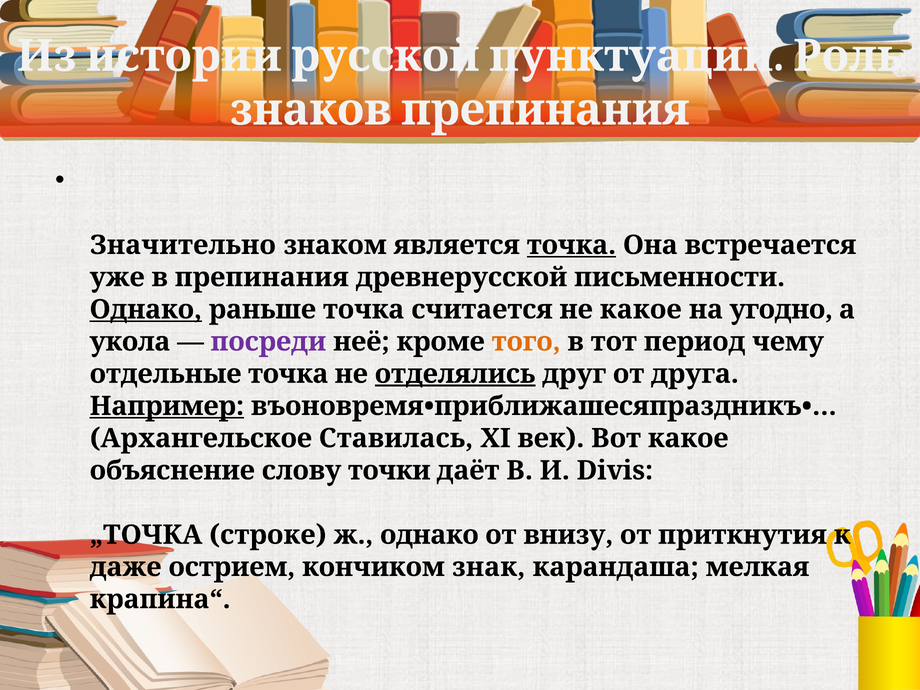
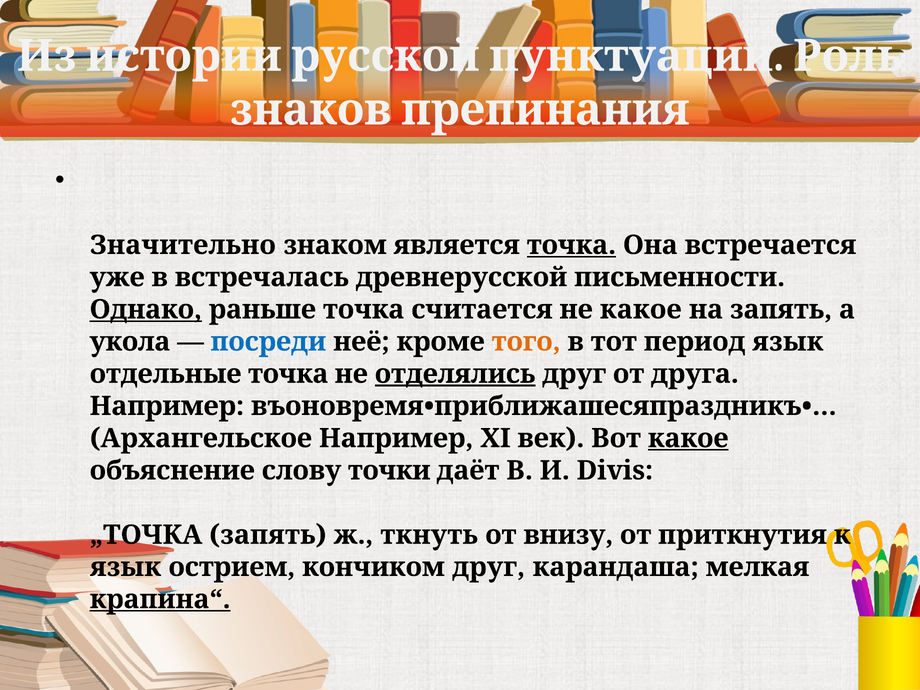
препинания: препинания -> встречалась (262, 277)
на угодно: угодно -> запять (781, 310)
посреди colour: purple -> blue (268, 342)
период чему: чему -> язык (788, 342)
Например underline: present -> none (167, 406)
Архангельское Ставилась: Ставилась -> Например (396, 438)
какое underline: none -> present (688, 438)
„ТОЧКА строке: строке -> запять (268, 535)
ж однако: однако -> ткнуть (429, 535)
даже: даже -> язык (126, 567)
кончиком знак: знак -> друг (489, 567)
крапина“ underline: none -> present (160, 599)
